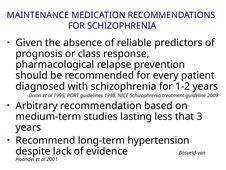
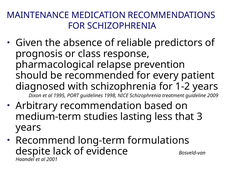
hypertension: hypertension -> formulations (158, 140)
